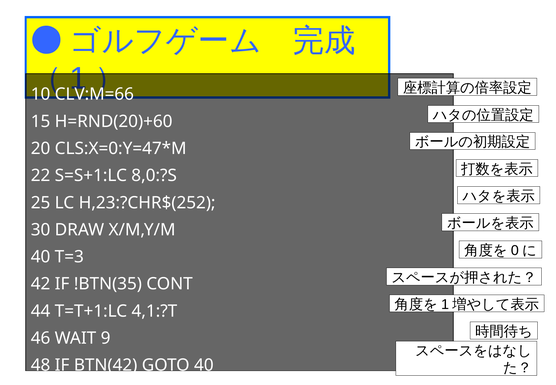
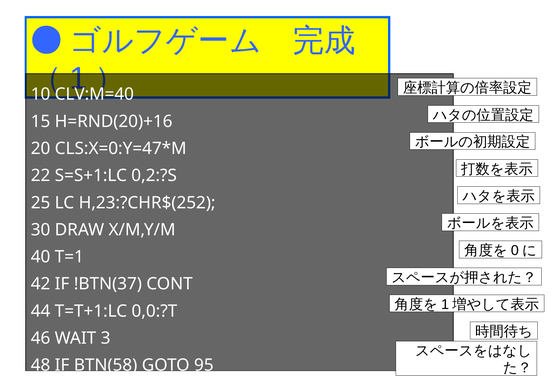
CLV:M=66: CLV:M=66 -> CLV:M=40 (94, 94)
H=RND(20)+60: H=RND(20)+60 -> H=RND(20)+16 (114, 121)
8,0:?S: 8,0:?S -> 0,2:?S (154, 176)
T=3: T=3 -> T=1 (69, 257)
!BTN(35: !BTN(35 -> !BTN(37 (108, 284)
4,1:?T: 4,1:?T -> 0,0:?T (154, 311)
9: 9 -> 3 (106, 338)
BTN(42: BTN(42 -> BTN(58 (106, 365)
GOTO 40: 40 -> 95 (204, 365)
